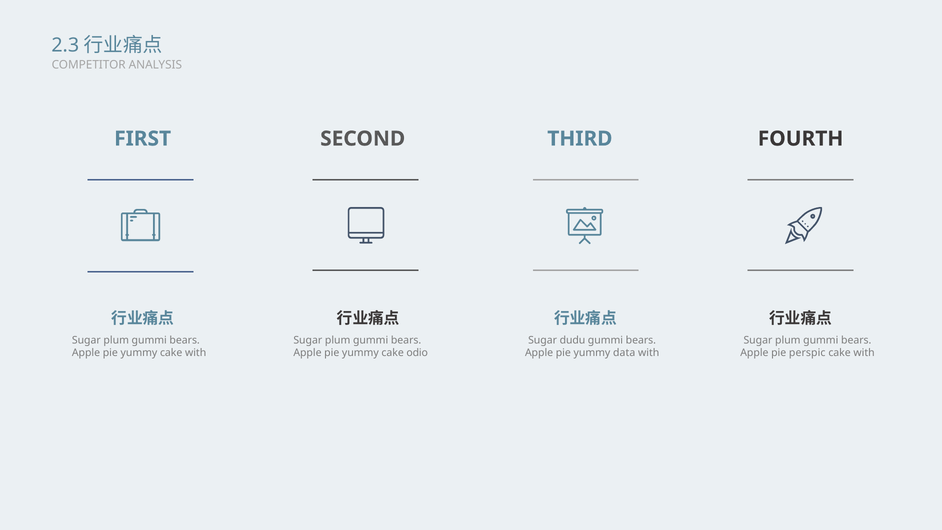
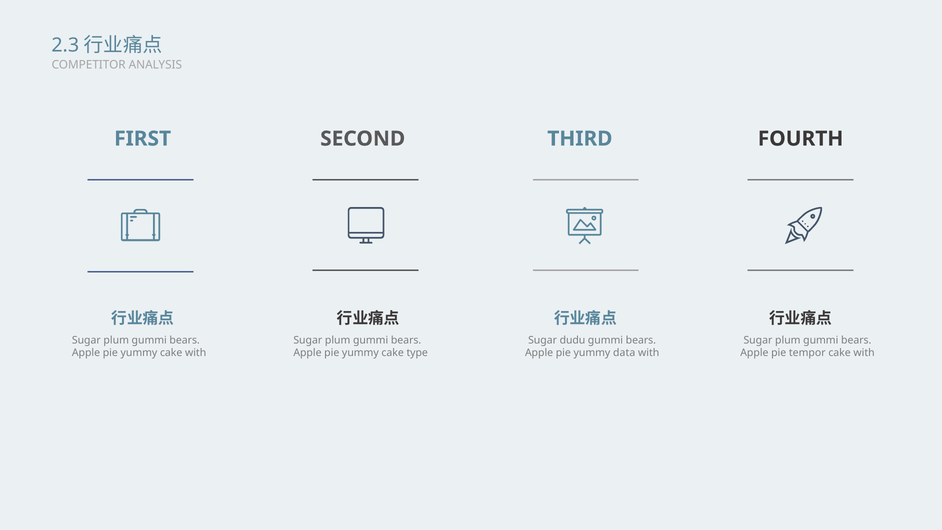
odio: odio -> type (417, 353)
perspic: perspic -> tempor (807, 353)
